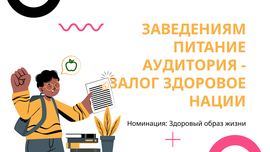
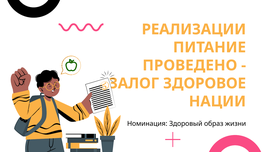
ЗАВЕДЕНИЯМ: ЗАВЕДЕНИЯМ -> РЕАЛИЗАЦИИ (194, 29)
АУДИТОРИЯ: АУДИТОРИЯ -> ПРОВЕДЕНО (190, 65)
